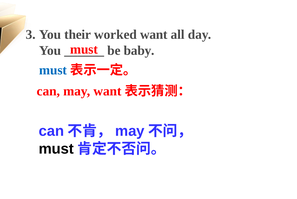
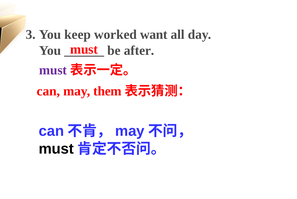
their: their -> keep (78, 35)
baby: baby -> after (139, 50)
must colour: blue -> purple (53, 70)
may want: want -> them (107, 91)
